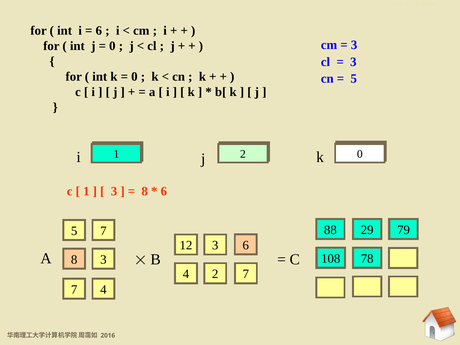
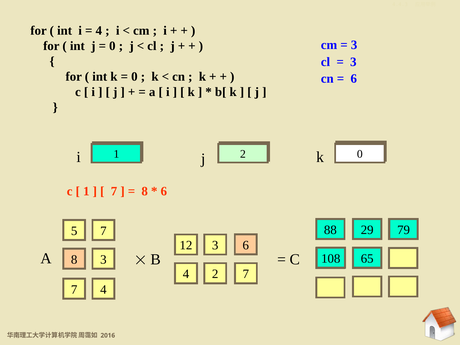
6: 6 -> 4 (99, 31)
5: 5 -> 6 (354, 79)
3: 3 -> 7 (114, 191)
78: 78 -> 65 (367, 259)
